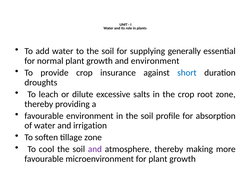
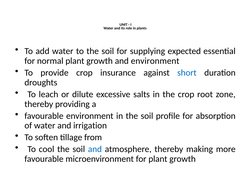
generally: generally -> expected (184, 51)
tillage zone: zone -> from (93, 138)
and colour: purple -> blue (95, 149)
